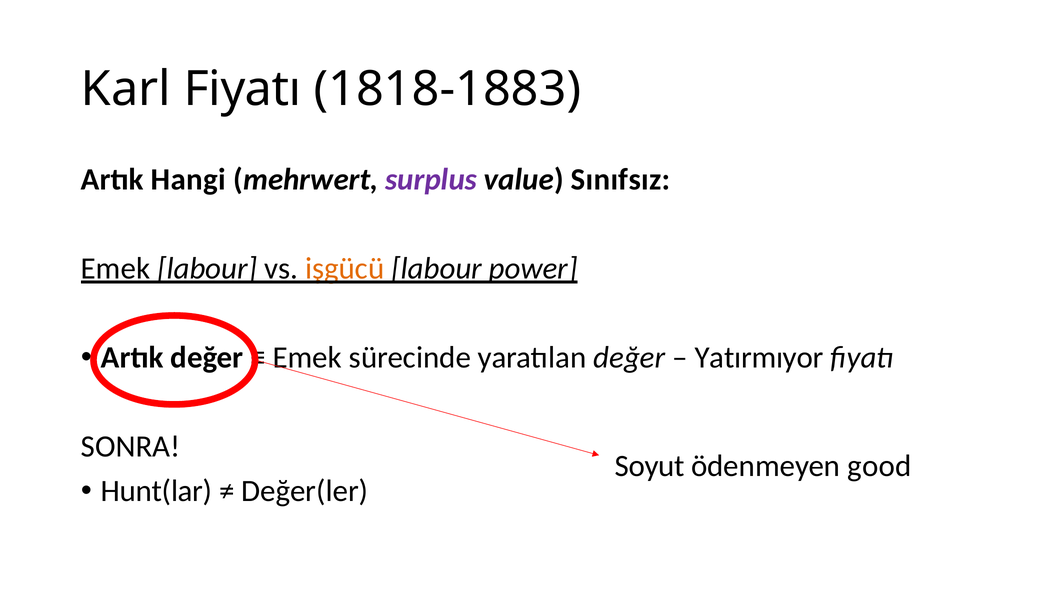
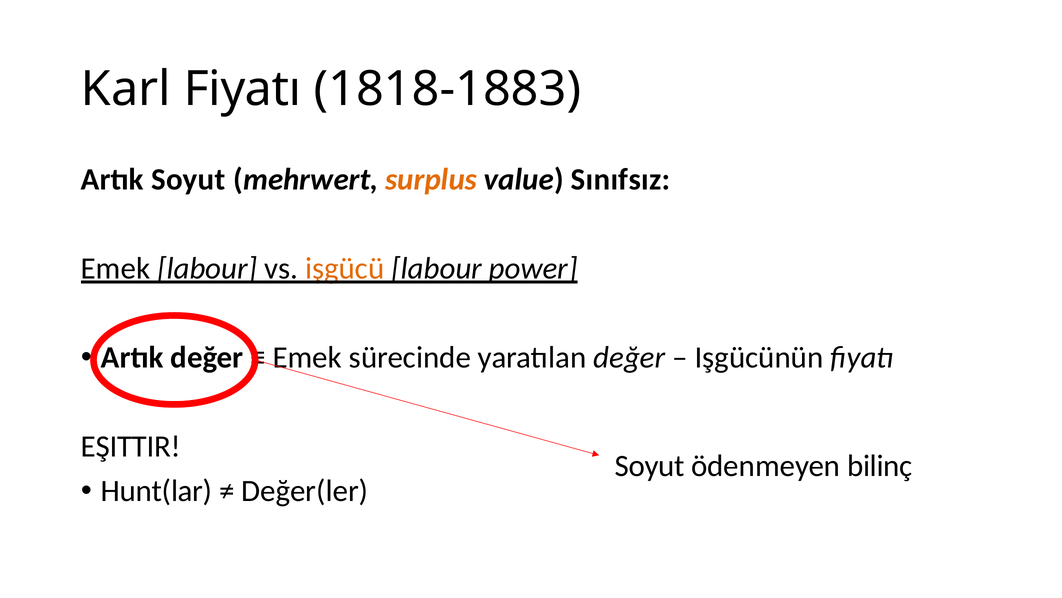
Artık Hangi: Hangi -> Soyut (188, 179)
surplus colour: purple -> orange (431, 179)
Yatırmıyor: Yatırmıyor -> Işgücünün (759, 357)
SONRA: SONRA -> EŞITTIR (131, 446)
good: good -> bilinç (880, 466)
